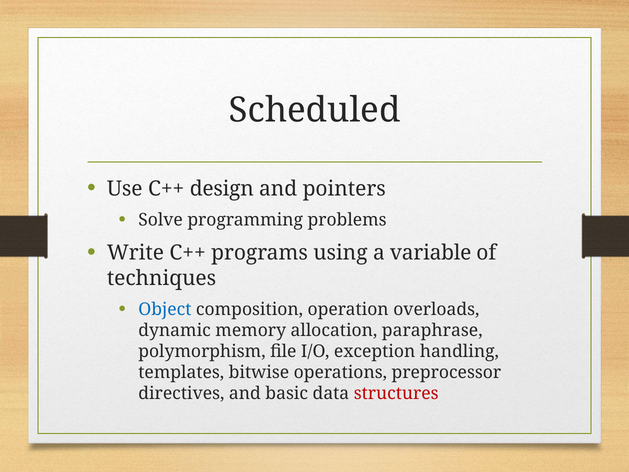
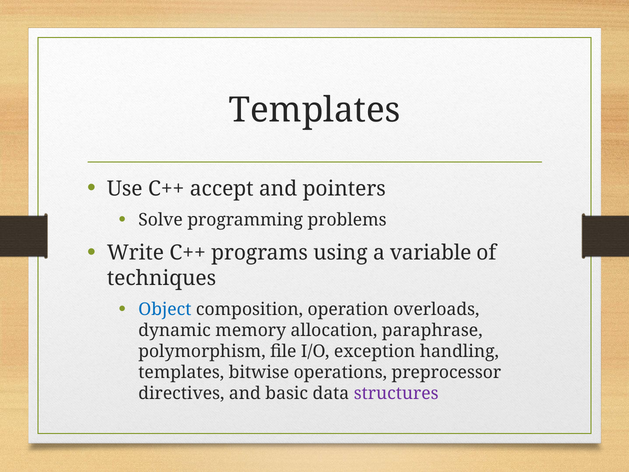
Scheduled: Scheduled -> Templates (315, 110)
design: design -> accept (222, 188)
structures colour: red -> purple (396, 393)
